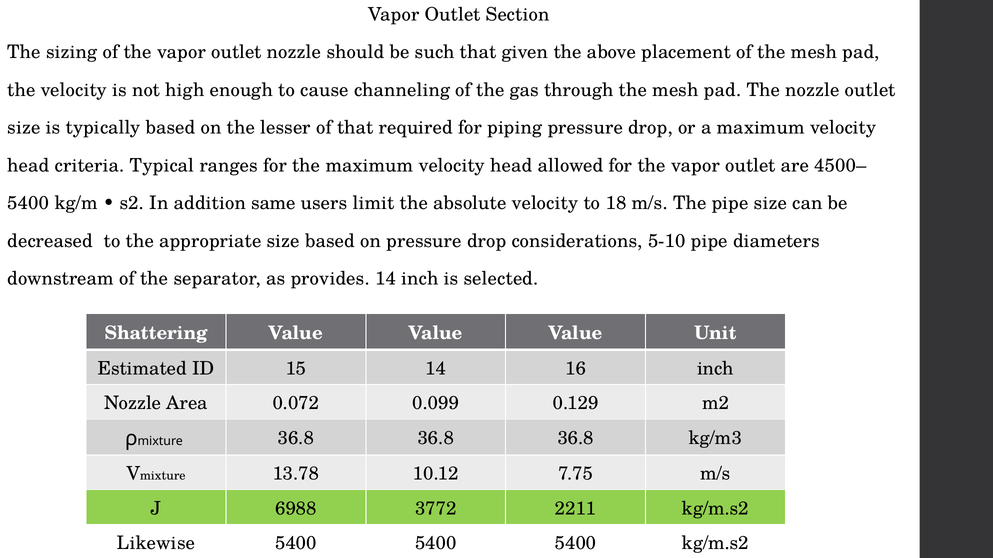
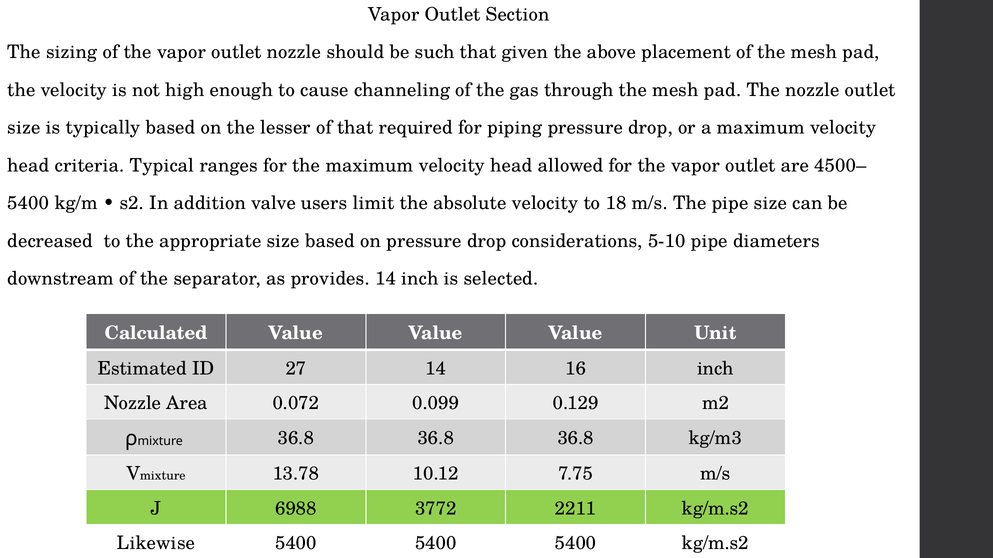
same: same -> valve (273, 204)
Shattering: Shattering -> Calculated (156, 333)
15: 15 -> 27 (296, 369)
